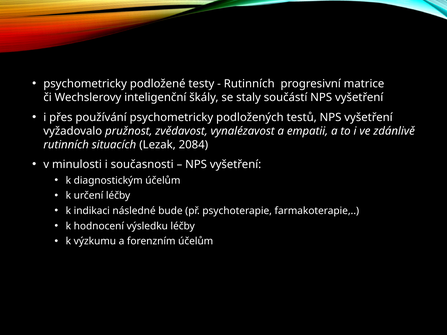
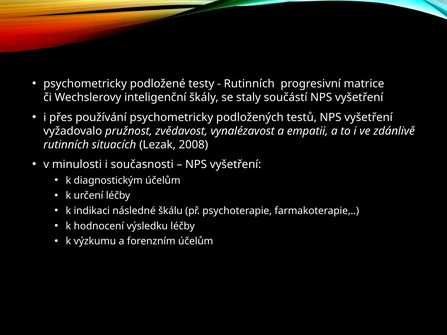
2084: 2084 -> 2008 (193, 145)
bude: bude -> škálu (171, 211)
